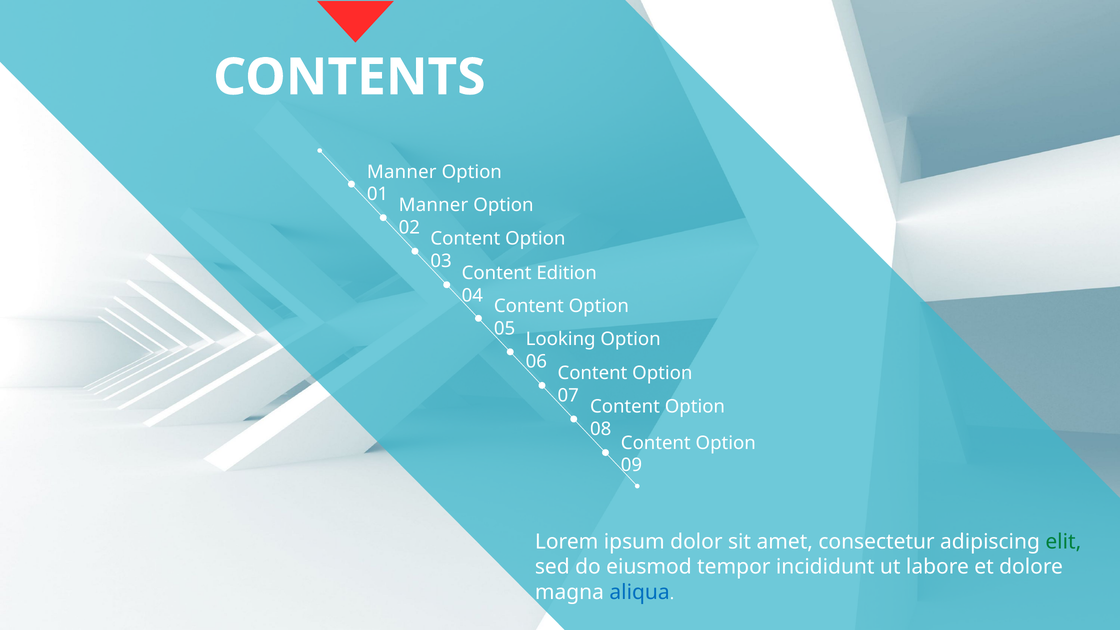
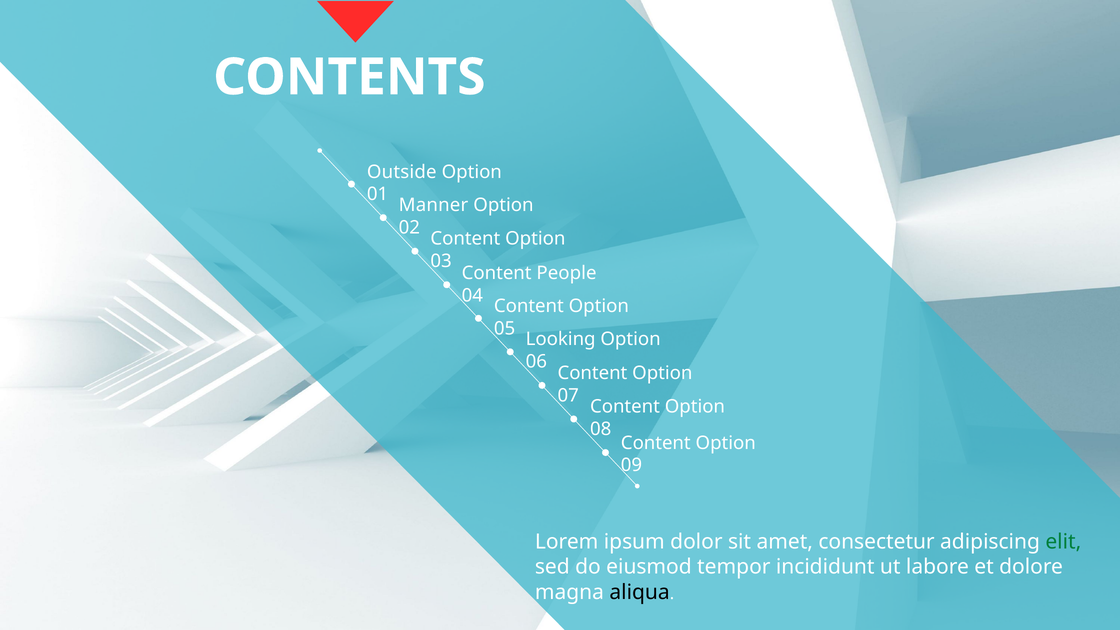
Manner: Manner -> Outside (402, 172)
Edition: Edition -> People (567, 273)
aliqua colour: blue -> black (640, 592)
